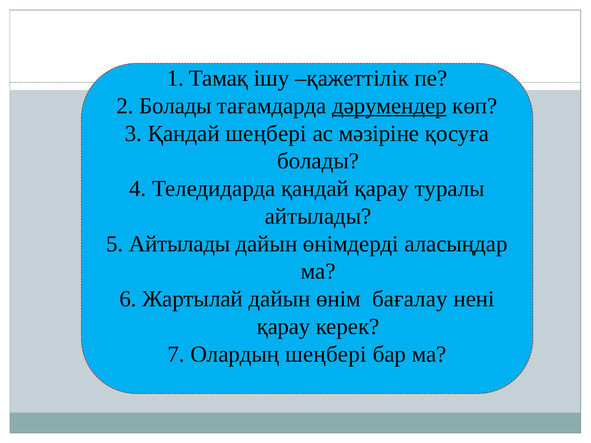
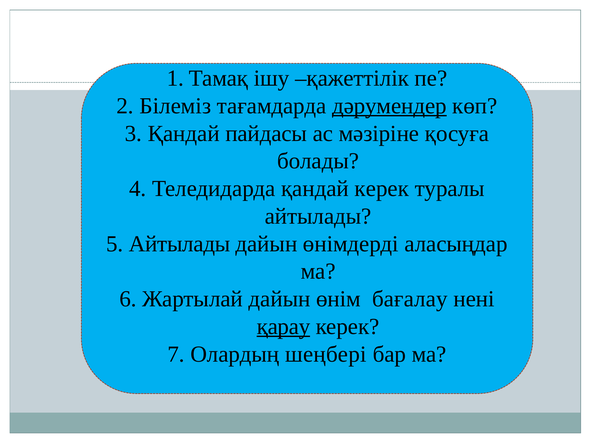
2 Болады: Болады -> Білеміз (175, 106)
Қандай шеңбері: шеңбері -> пайдасы (266, 134)
қандай қарау: қарау -> керек (382, 189)
қарау underline: none -> present (284, 327)
